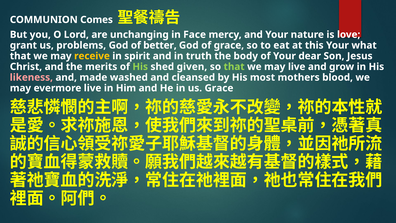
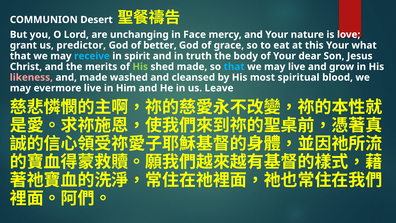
Comes: Comes -> Desert (97, 20)
problems: problems -> predictor (81, 45)
receive colour: yellow -> light blue (92, 56)
shed given: given -> made (192, 67)
that colour: light green -> light blue (234, 67)
mothers: mothers -> spiritual (299, 77)
us Grace: Grace -> Leave (219, 88)
